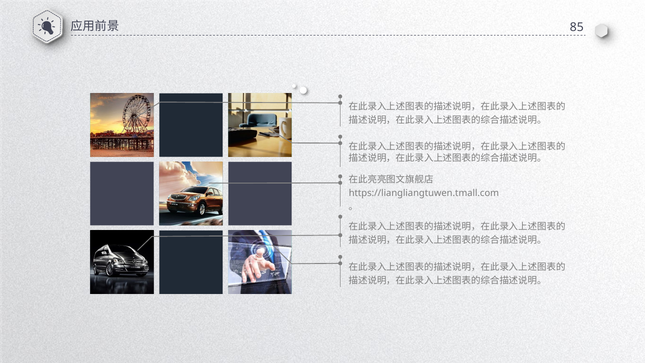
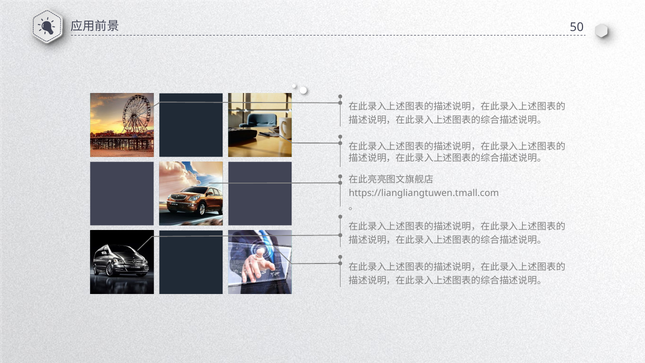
85: 85 -> 50 (577, 27)
